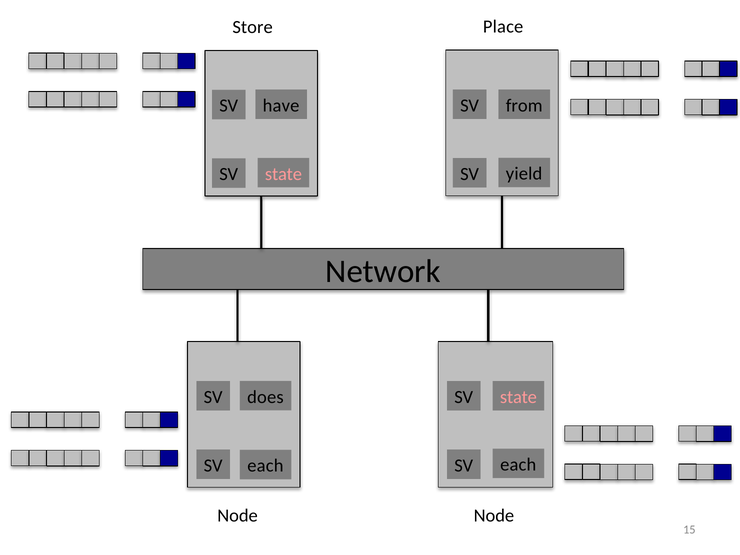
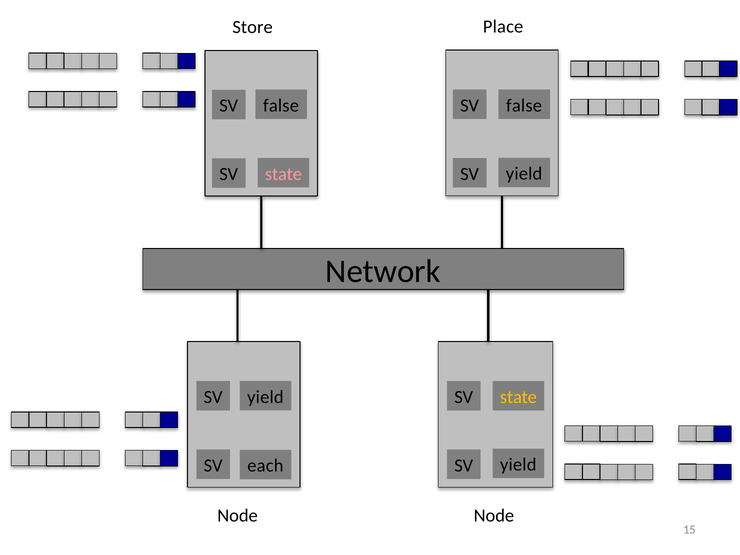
from: from -> false (524, 106)
have: have -> false (281, 106)
does: does -> yield (265, 397)
state colour: pink -> yellow (518, 397)
each: each -> yield (518, 465)
